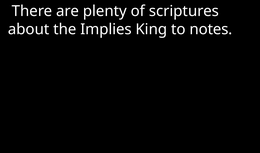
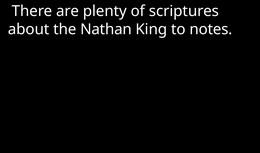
Implies: Implies -> Nathan (106, 29)
